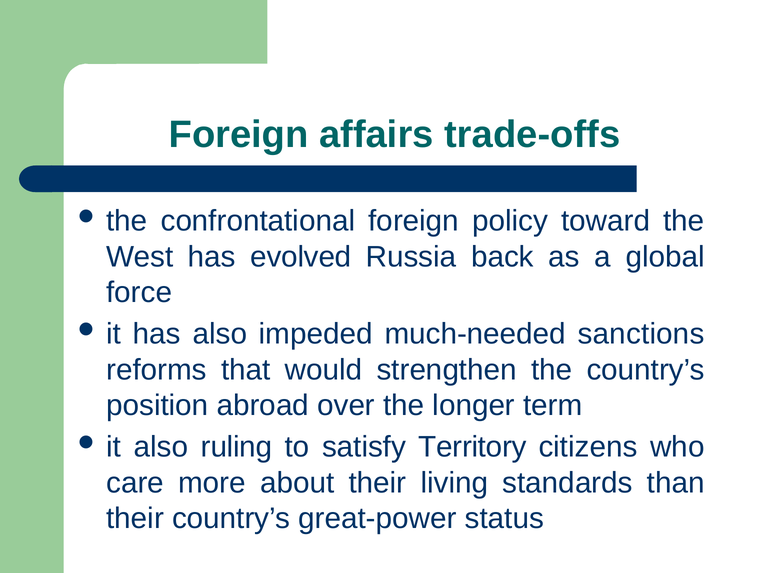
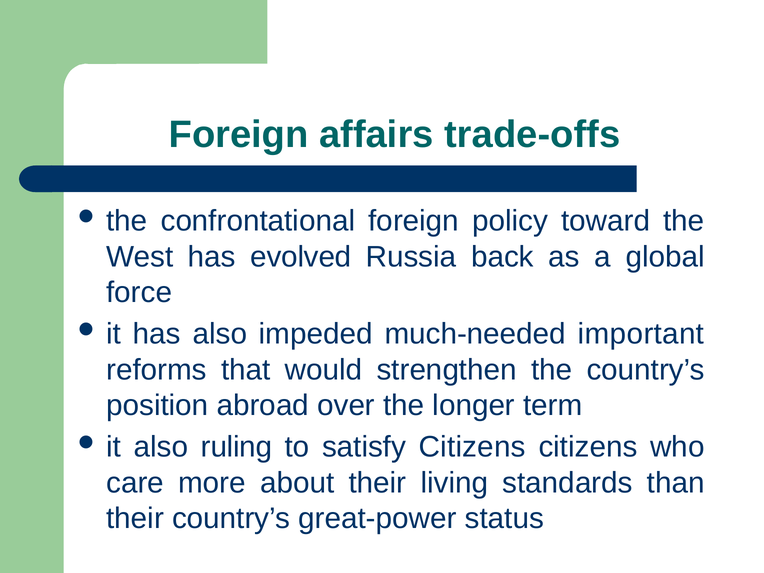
sanctions: sanctions -> important (641, 334)
satisfy Territory: Territory -> Citizens (472, 447)
